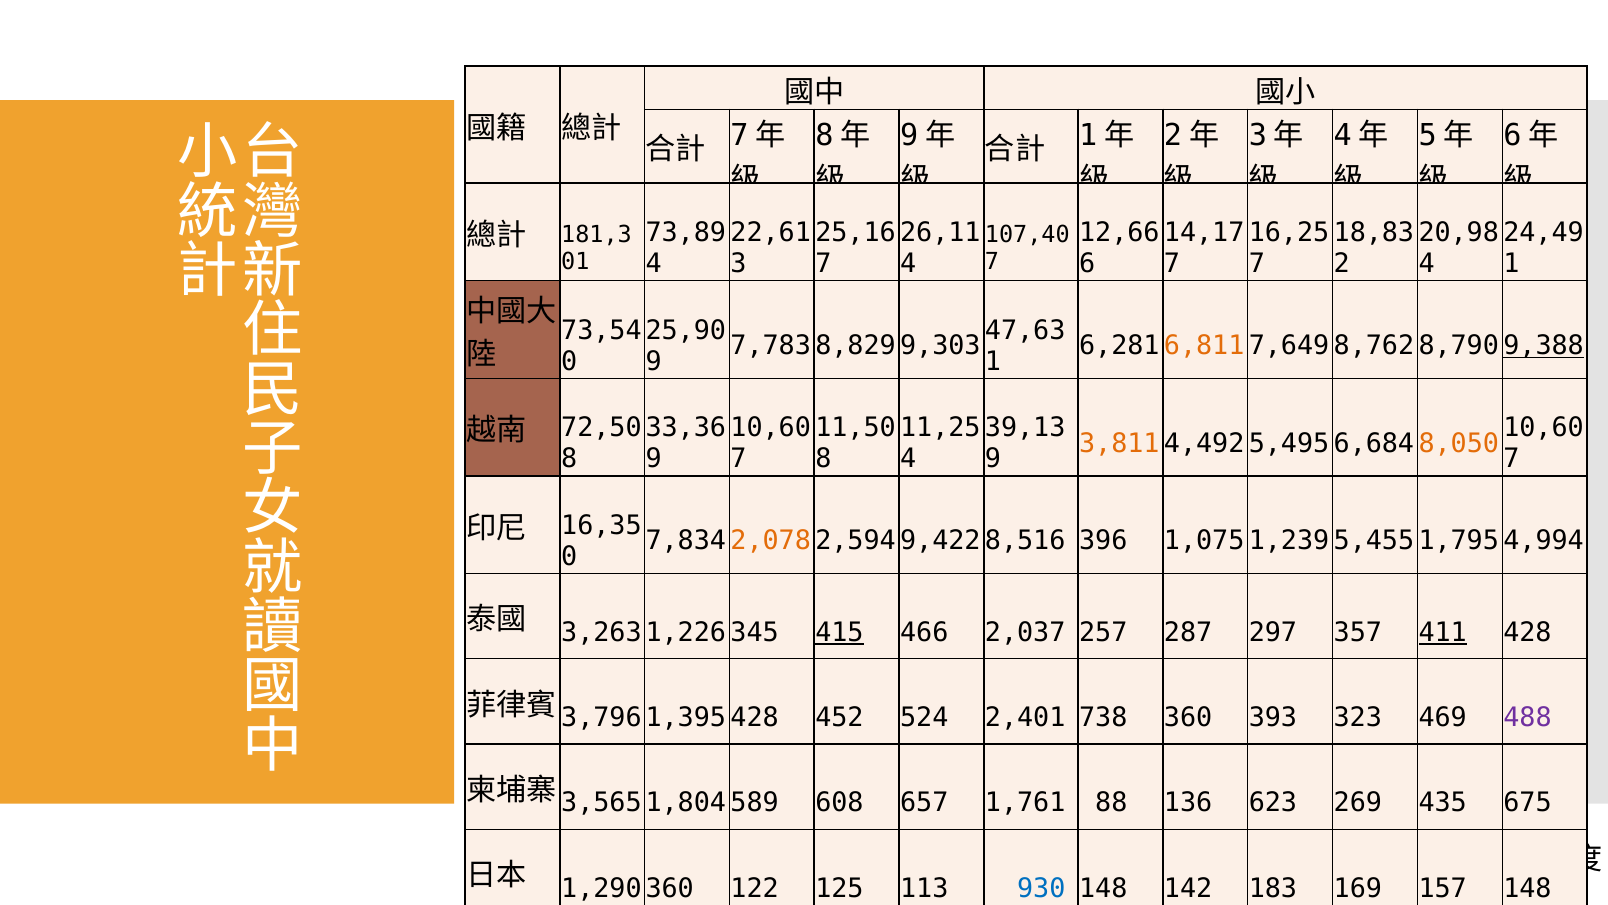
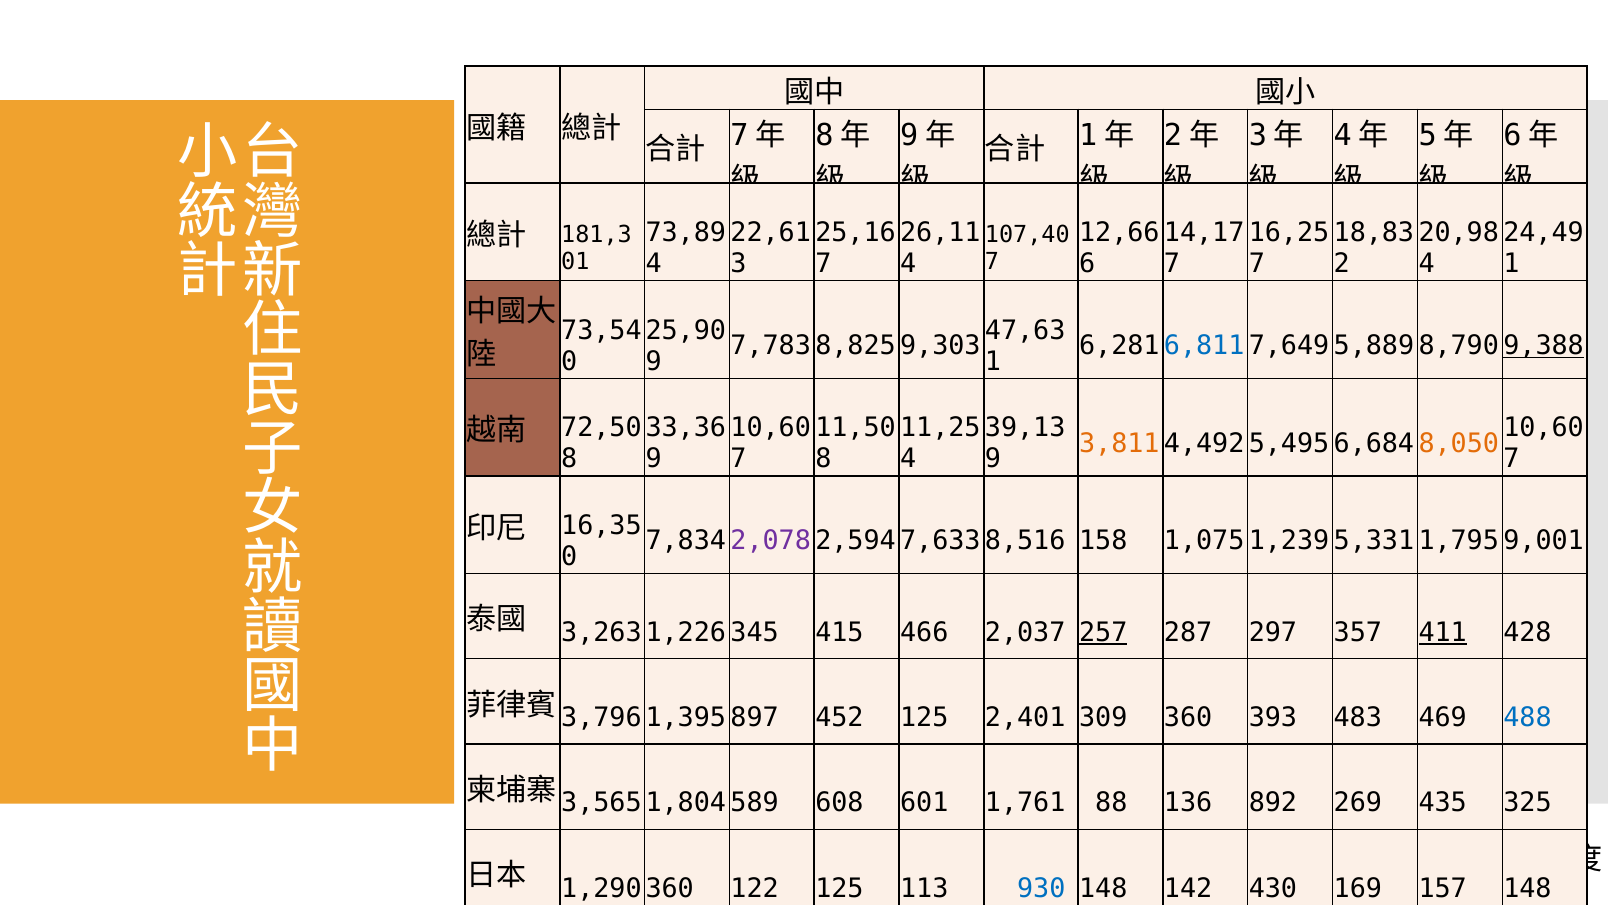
8,829: 8,829 -> 8,825 (856, 346)
6,811 colour: orange -> blue (1204, 346)
8,762: 8,762 -> 5,889 (1374, 346)
2,078 colour: orange -> purple (771, 541)
9,422: 9,422 -> 7,633 (940, 541)
396: 396 -> 158 (1103, 541)
5,455: 5,455 -> 5,331 (1374, 541)
4,994: 4,994 -> 9,001 (1544, 541)
415 underline: present -> none (839, 632)
257 underline: none -> present (1103, 632)
1,395 428: 428 -> 897 (755, 717)
452 524: 524 -> 125 (924, 717)
738: 738 -> 309 (1103, 717)
323: 323 -> 483 (1358, 717)
488 colour: purple -> blue (1527, 717)
657: 657 -> 601 (924, 803)
623: 623 -> 892 (1273, 803)
675: 675 -> 325 (1527, 803)
183: 183 -> 430 (1273, 888)
